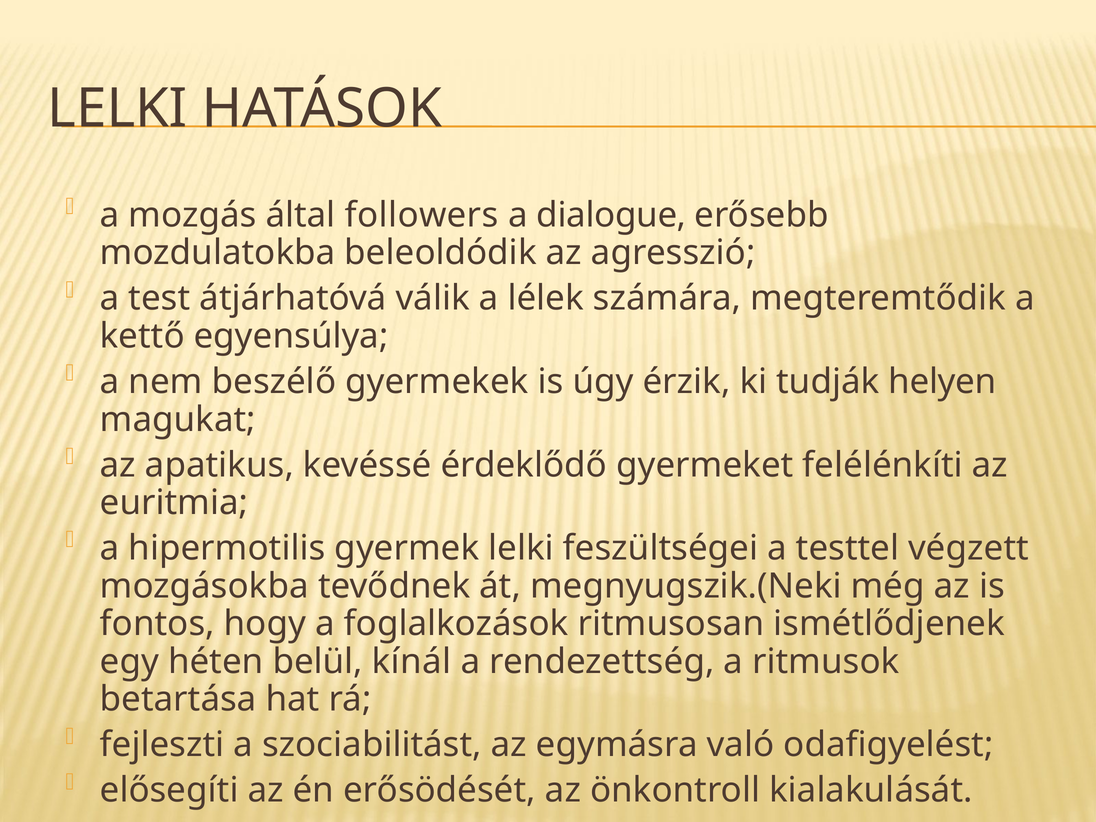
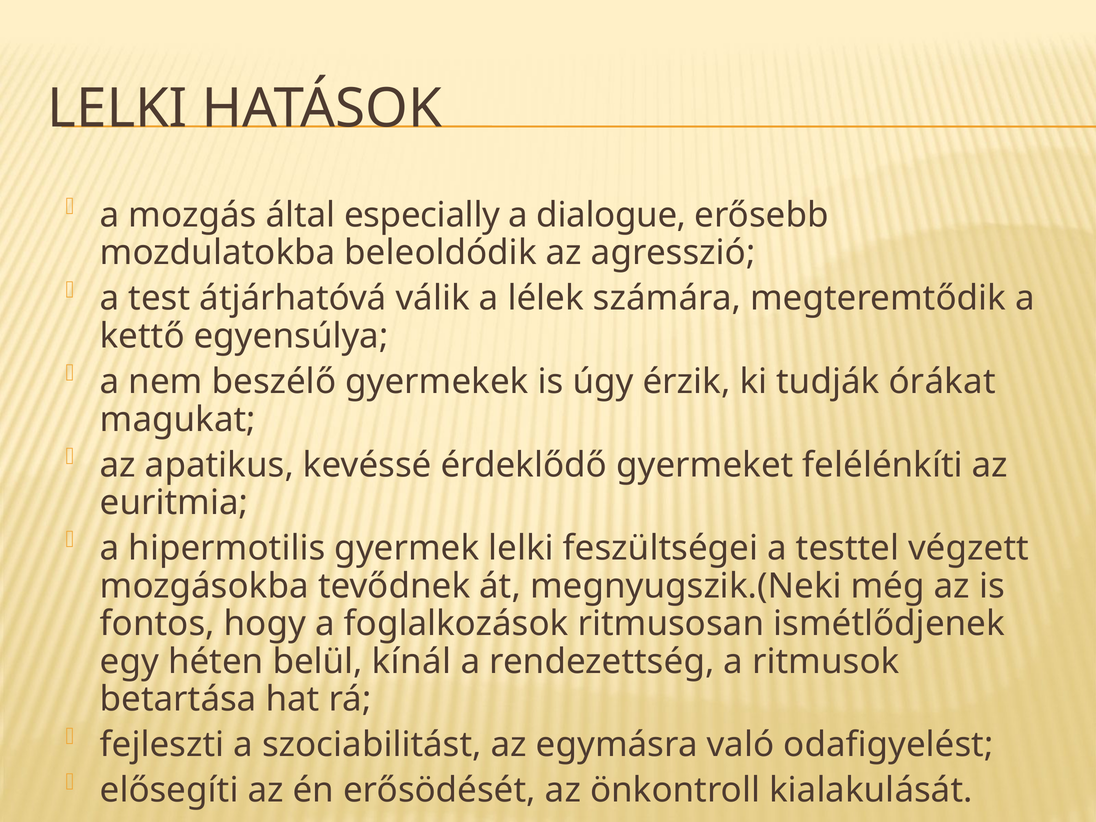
followers: followers -> especially (422, 215)
helyen: helyen -> órákat (942, 382)
